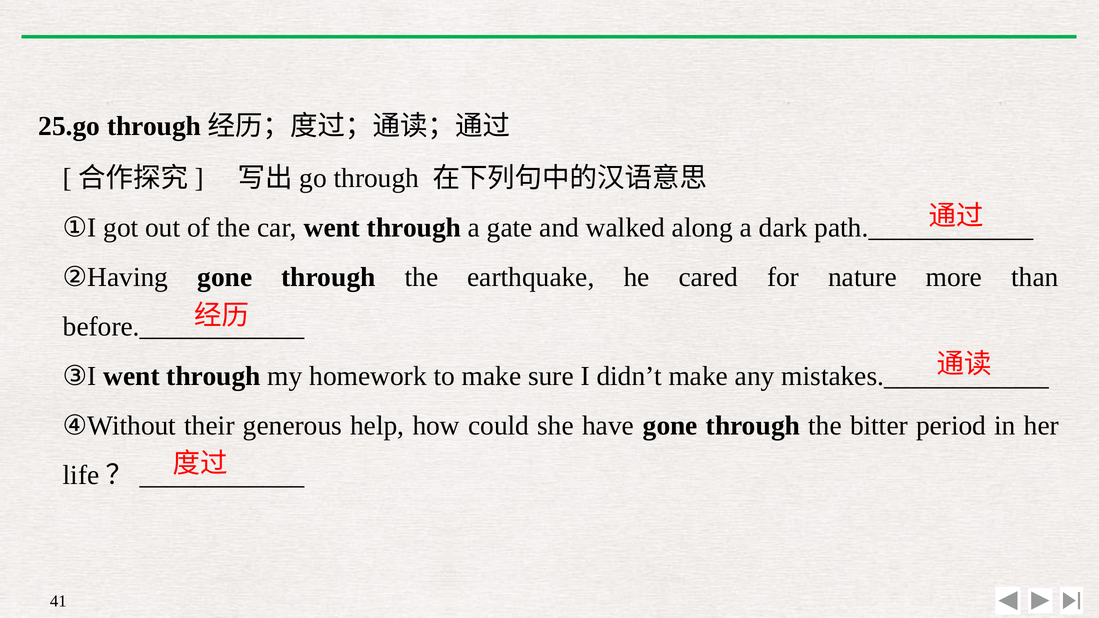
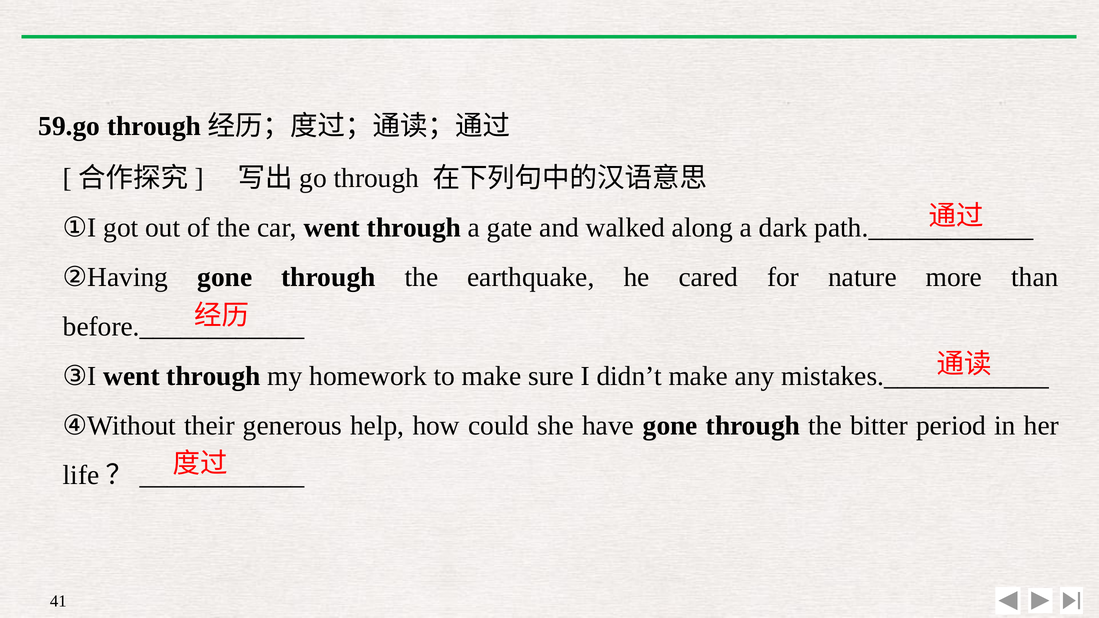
25.go: 25.go -> 59.go (69, 126)
